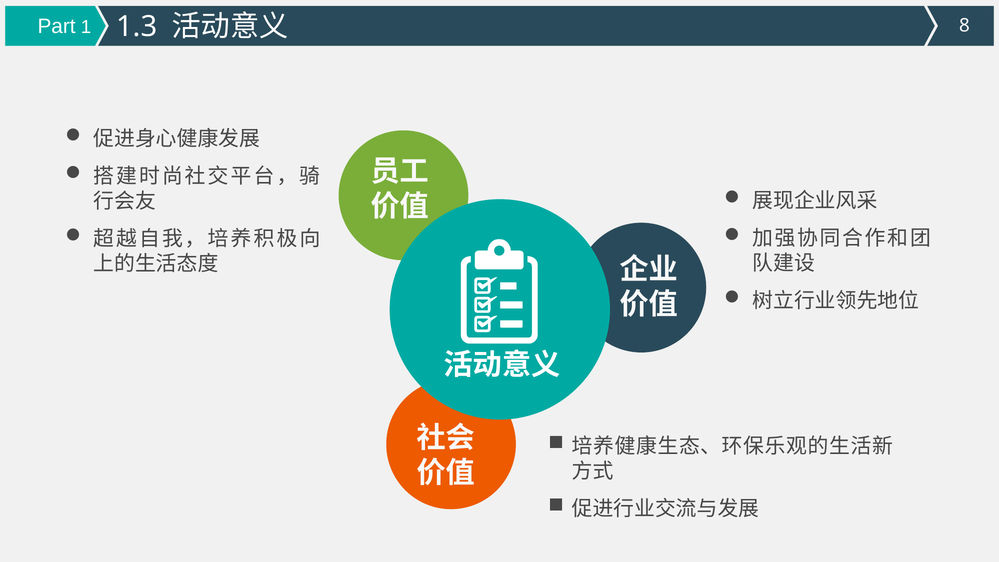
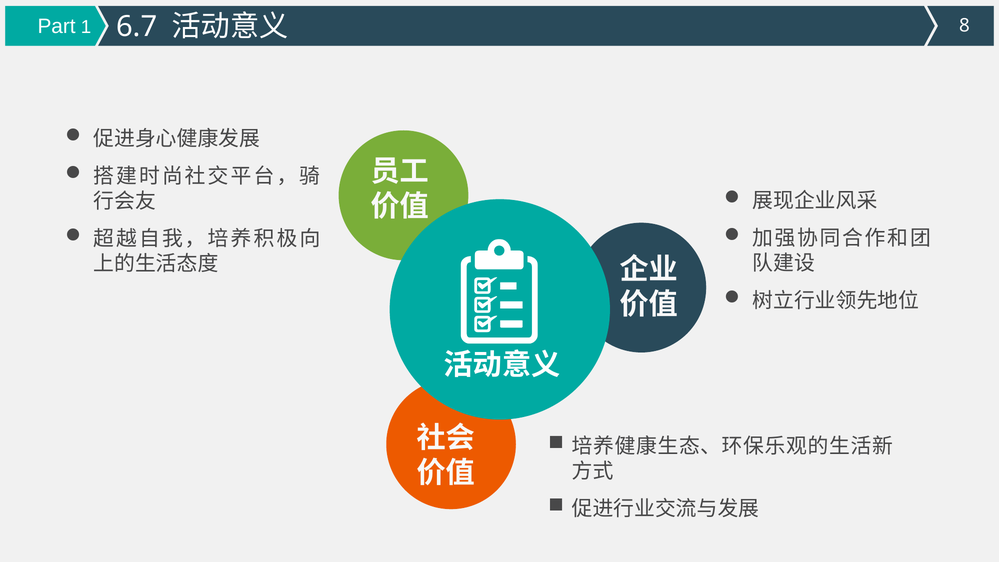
1.3: 1.3 -> 6.7 (137, 27)
